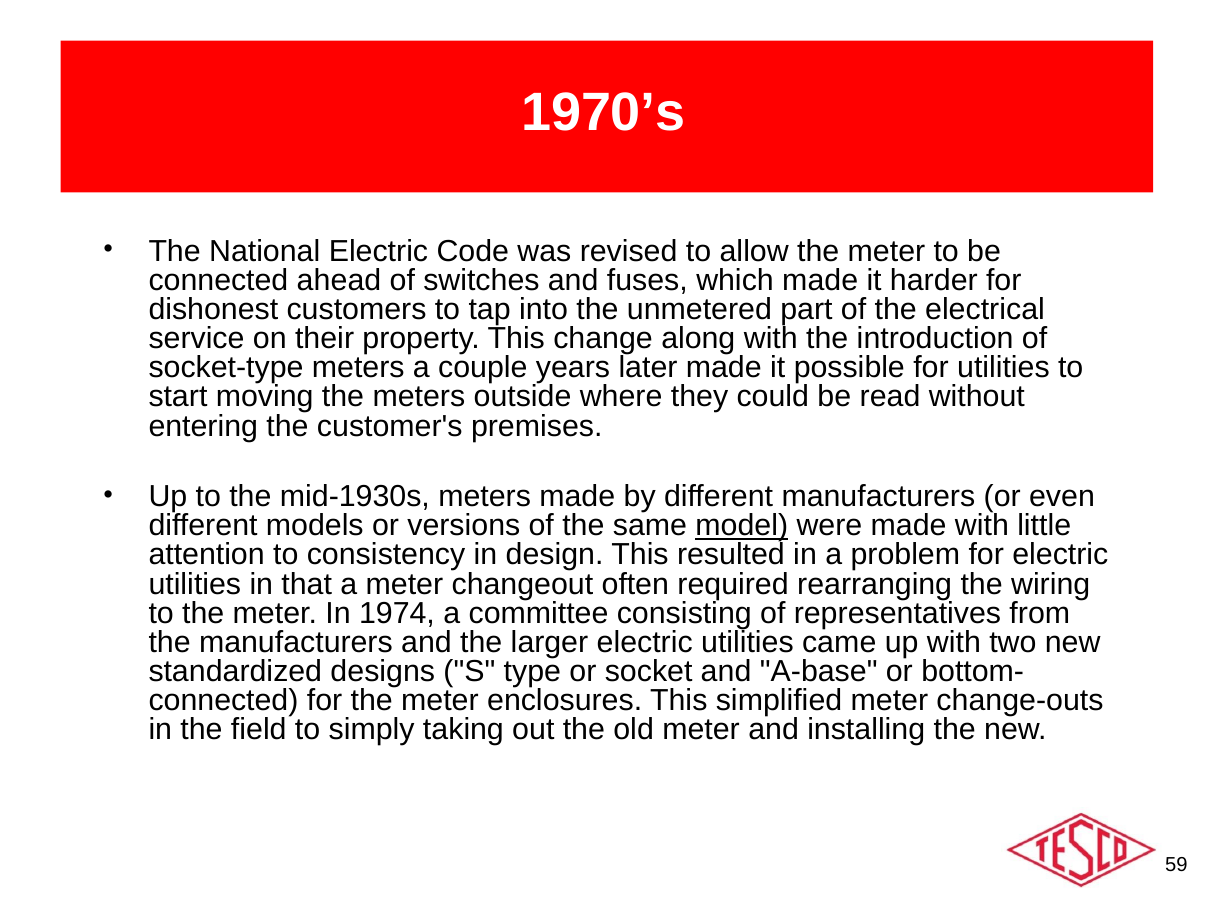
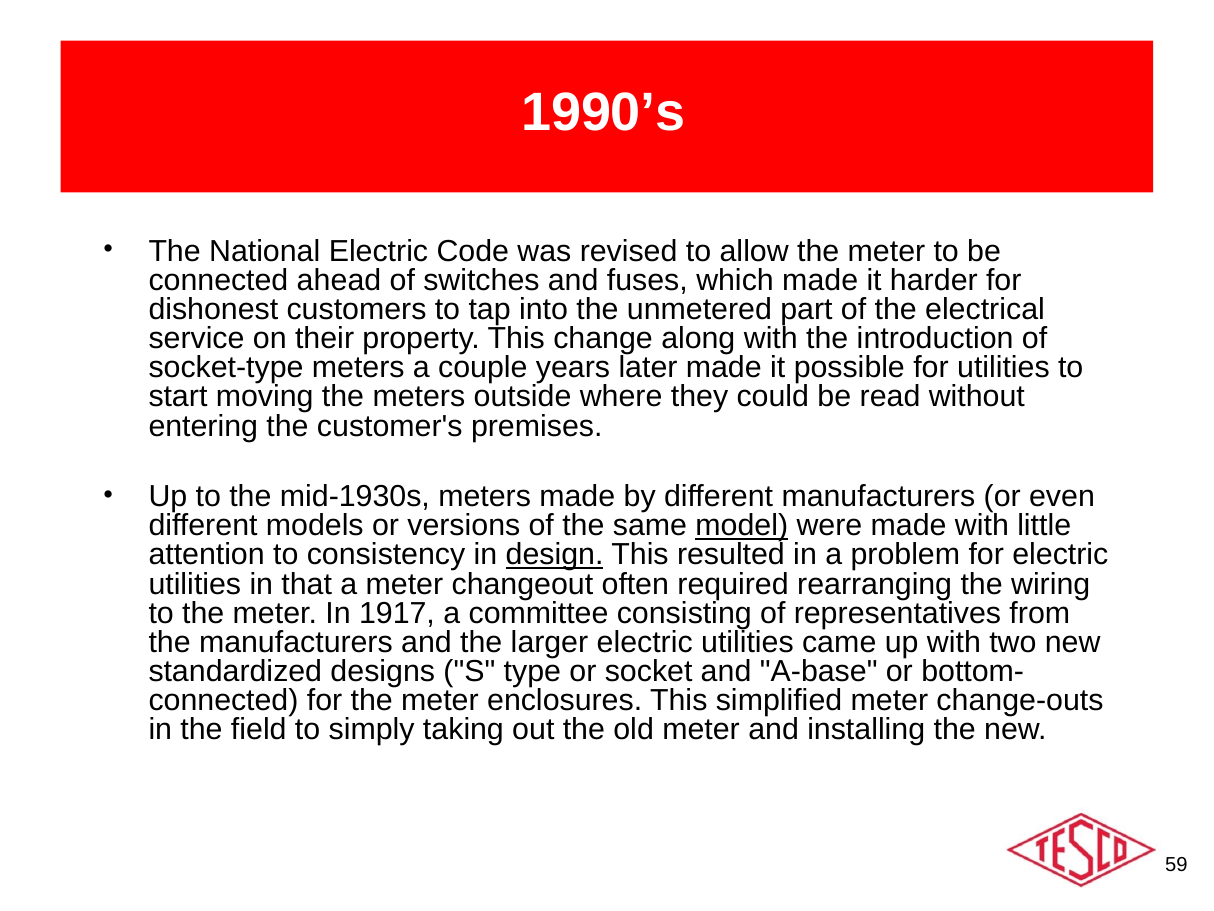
1970’s: 1970’s -> 1990’s (603, 113)
design underline: none -> present (555, 555)
1974: 1974 -> 1917 (397, 613)
